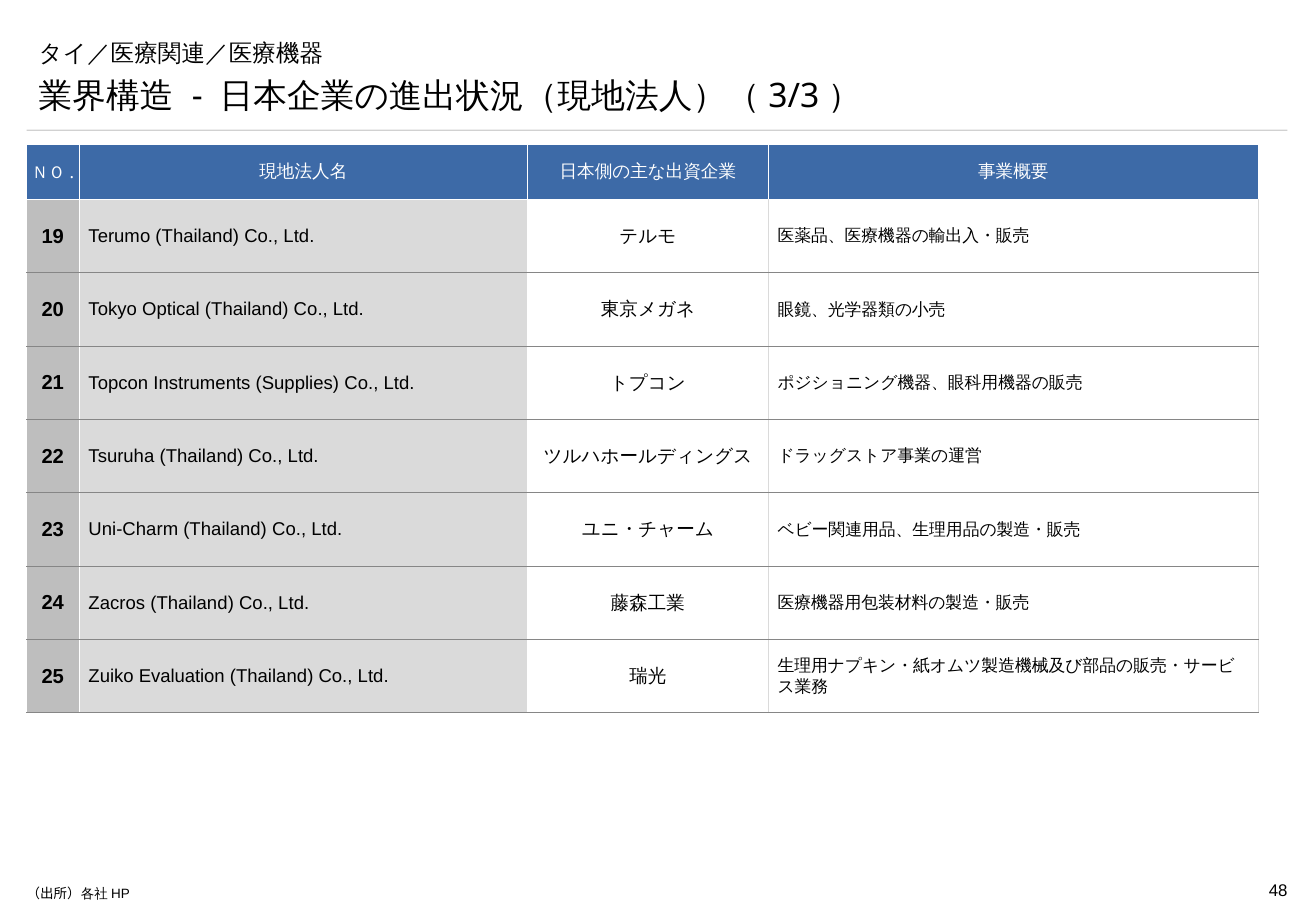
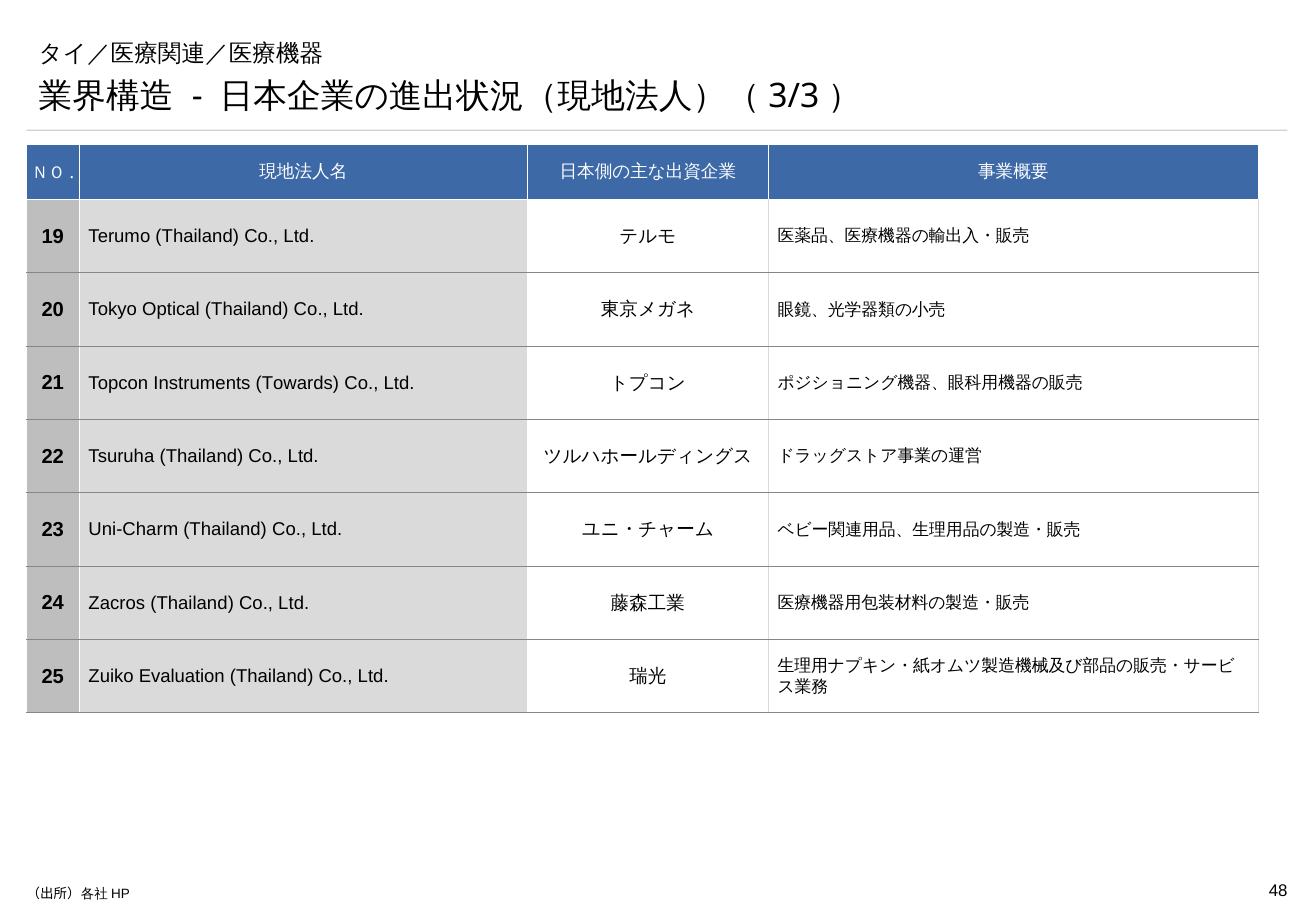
Supplies: Supplies -> Towards (297, 383)
